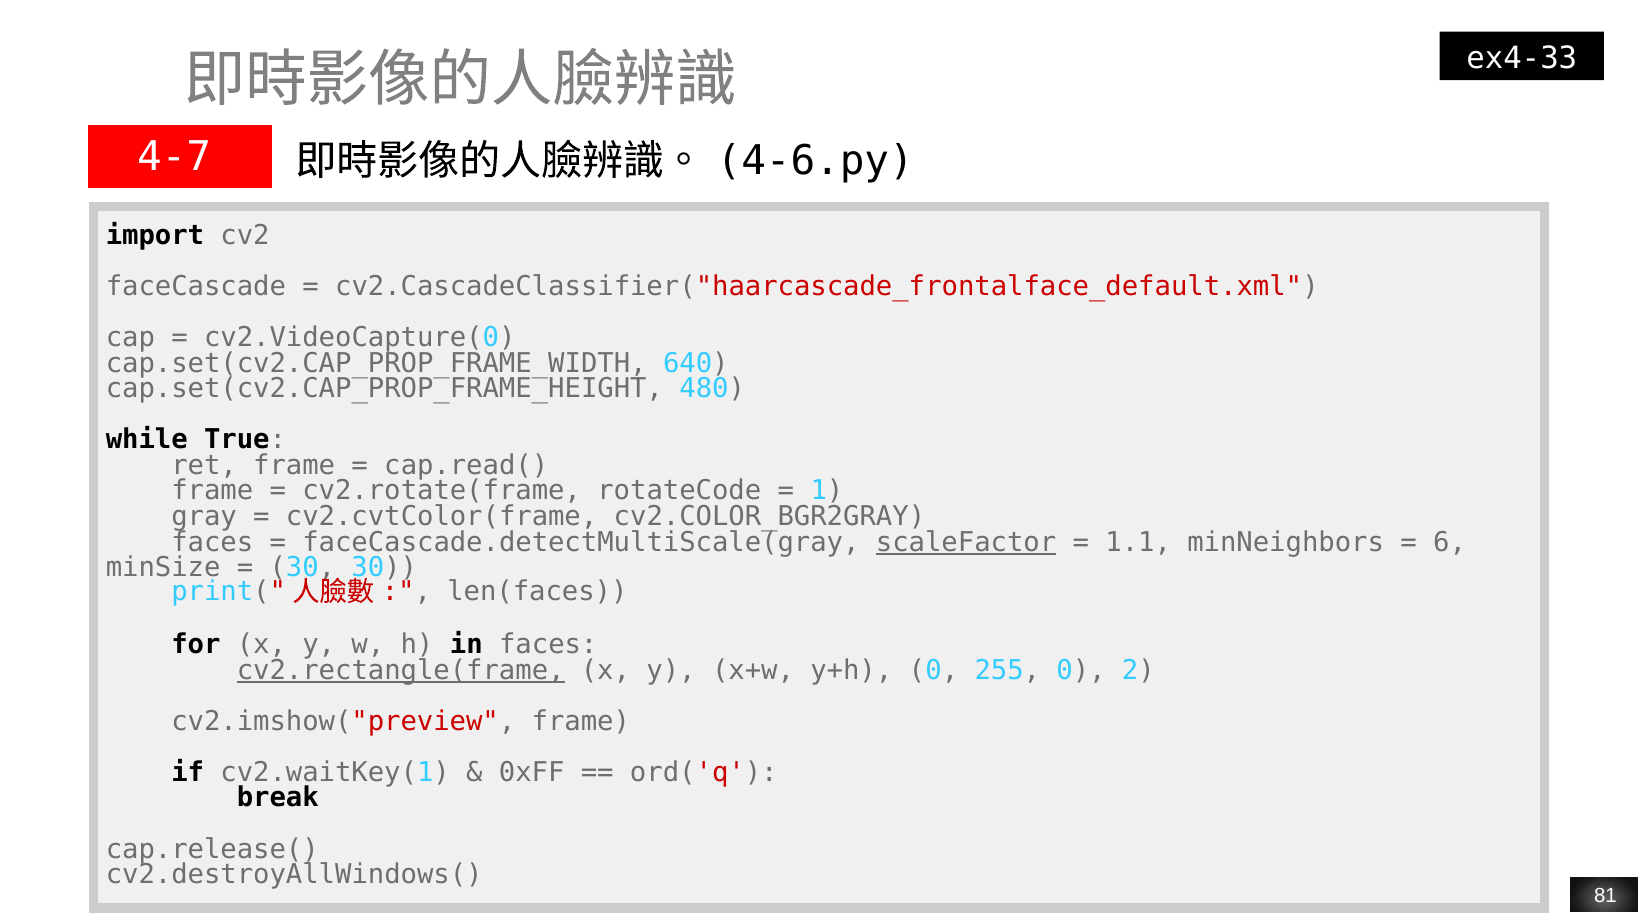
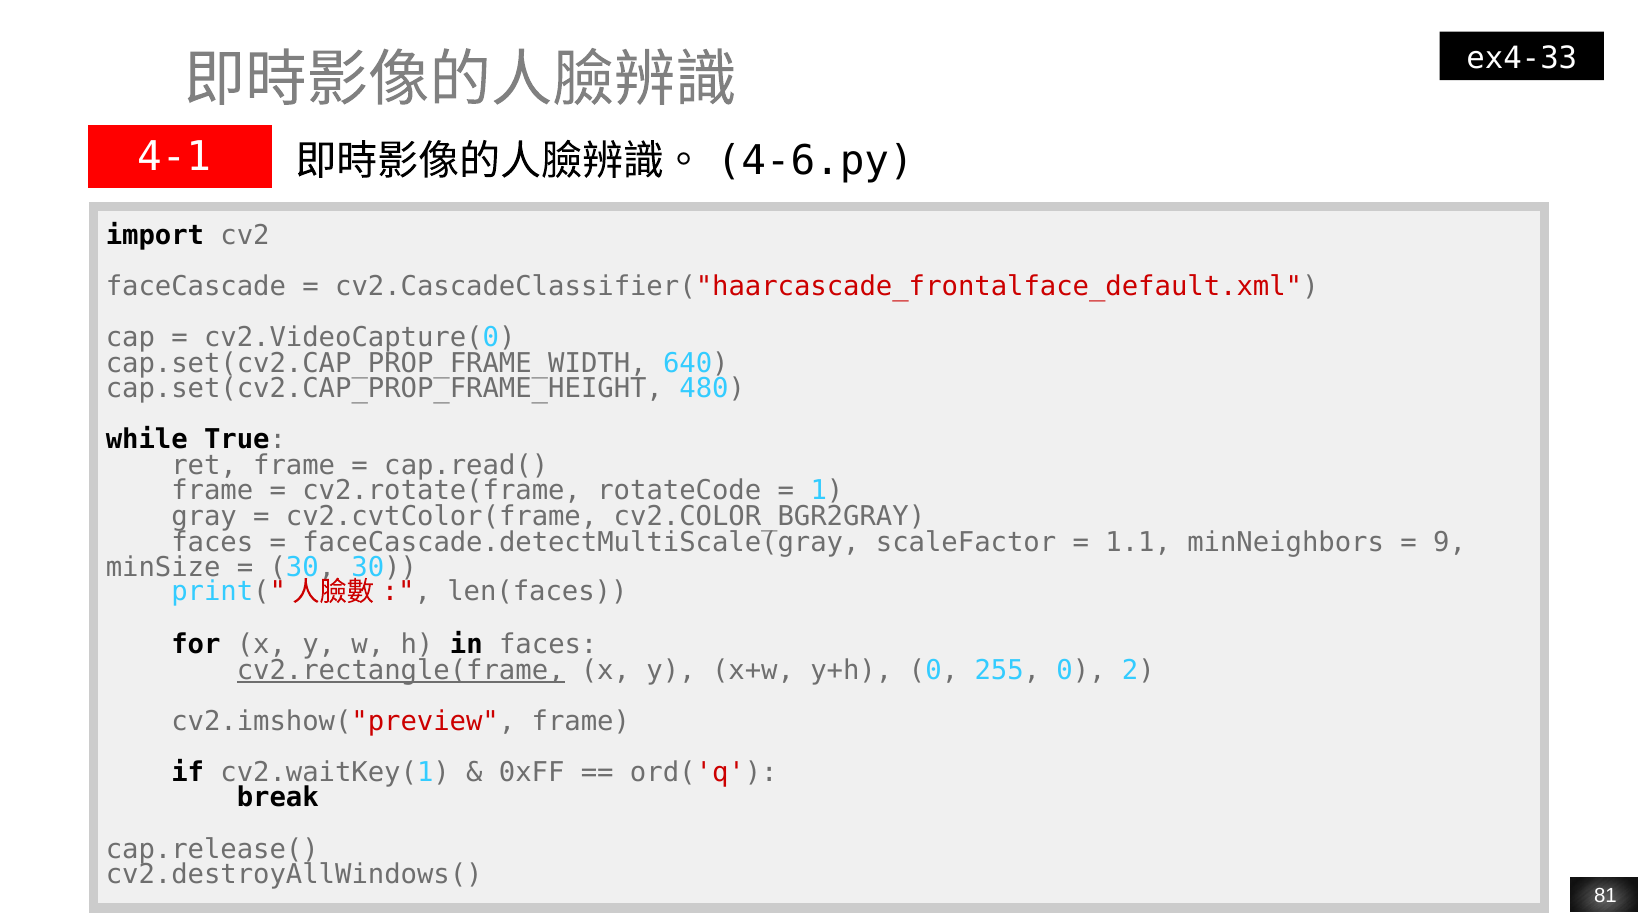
4-7: 4-7 -> 4-1 (174, 157)
scaleFactor underline: present -> none (966, 542)
6: 6 -> 9 (1450, 542)
